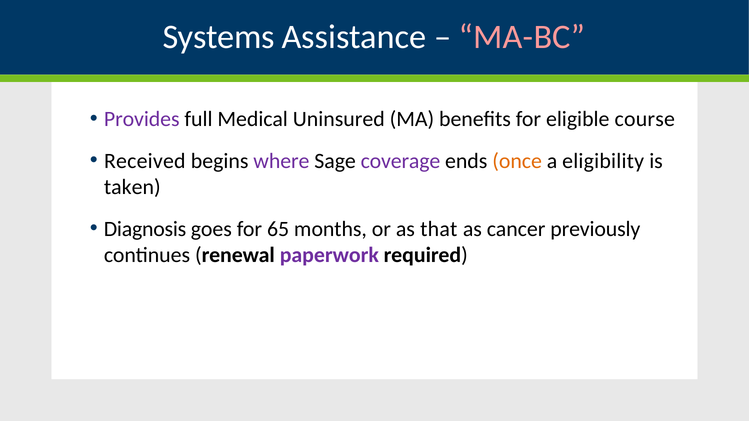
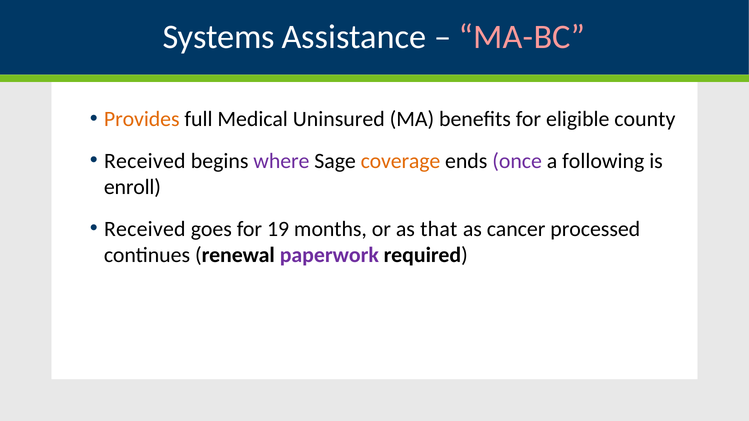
Provides colour: purple -> orange (142, 119)
course: course -> county (645, 119)
coverage colour: purple -> orange (400, 161)
once colour: orange -> purple (517, 161)
eligibility: eligibility -> following (603, 161)
taken: taken -> enroll (132, 187)
Diagnosis: Diagnosis -> Received (145, 229)
65: 65 -> 19 (278, 229)
previously: previously -> processed (595, 229)
